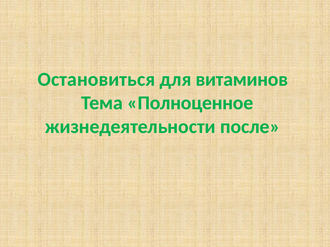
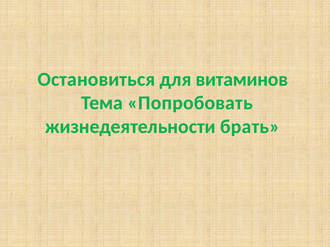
Полноценное: Полноценное -> Попробовать (190, 103)
после: после -> брать (250, 127)
